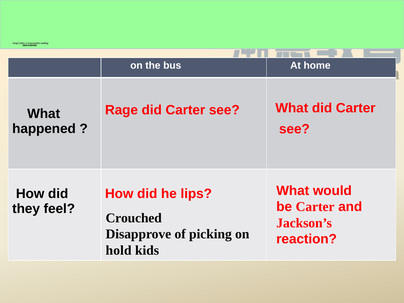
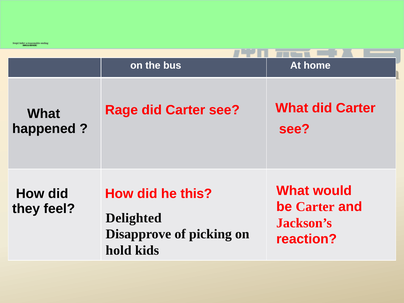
lips: lips -> this (196, 194)
Crouched: Crouched -> Delighted (134, 218)
